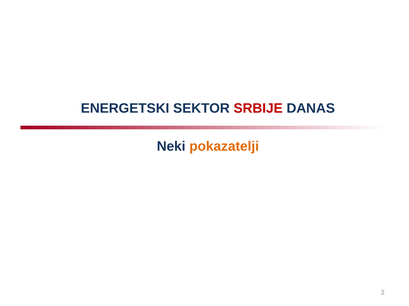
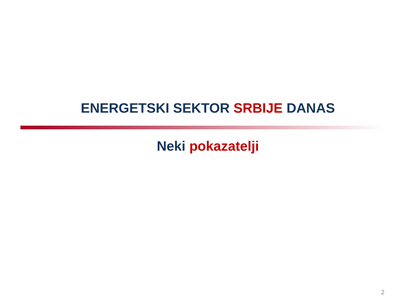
pokazatelji colour: orange -> red (224, 147)
